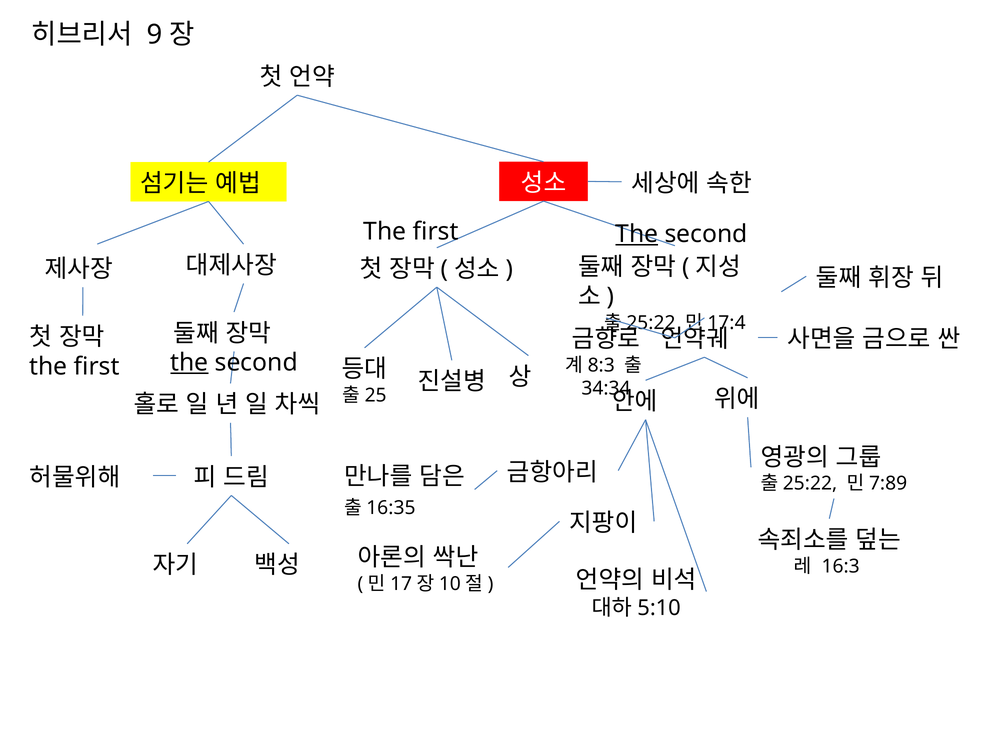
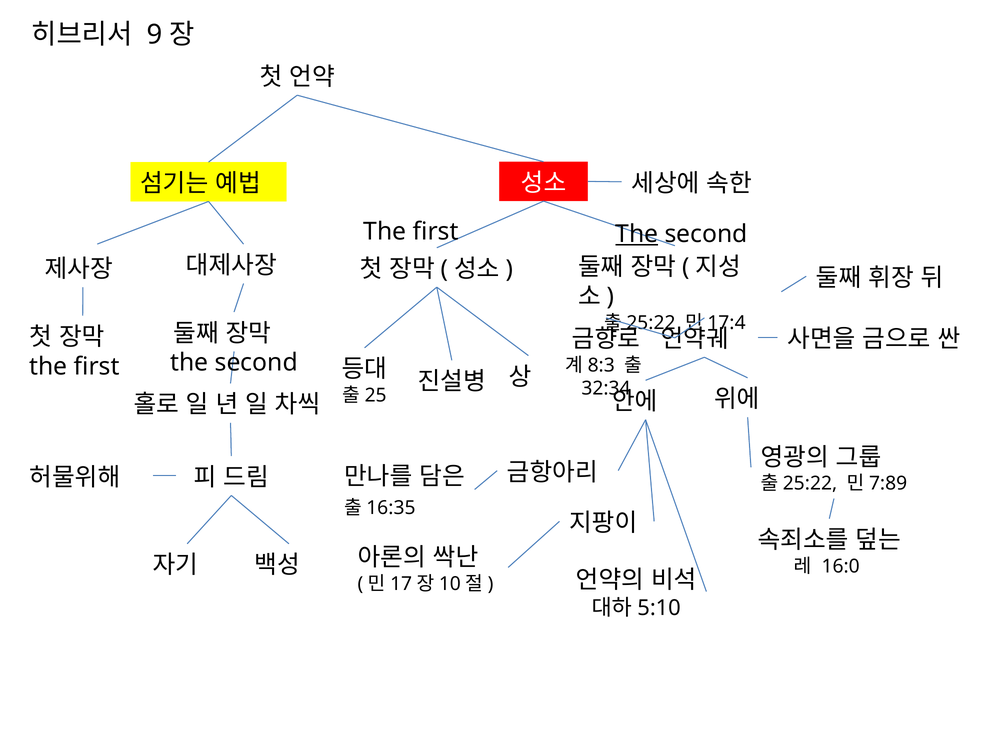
the underline: present -> none (189, 362)
34:34: 34:34 -> 32:34 (606, 388)
16:3: 16:3 -> 16:0 (841, 566)
